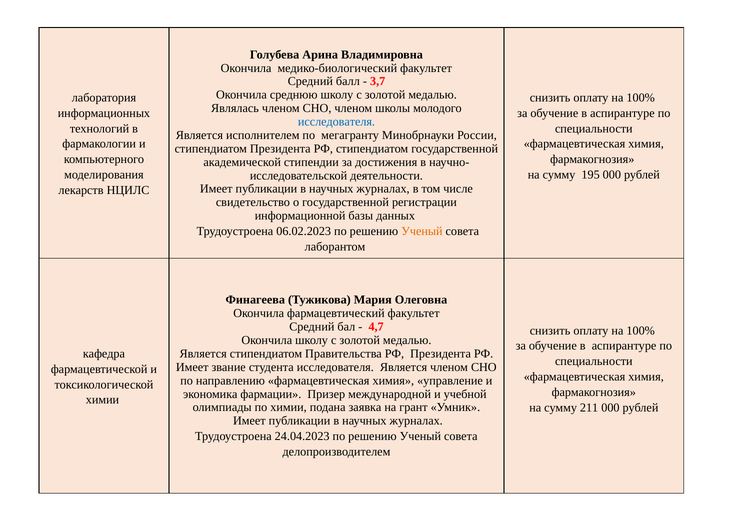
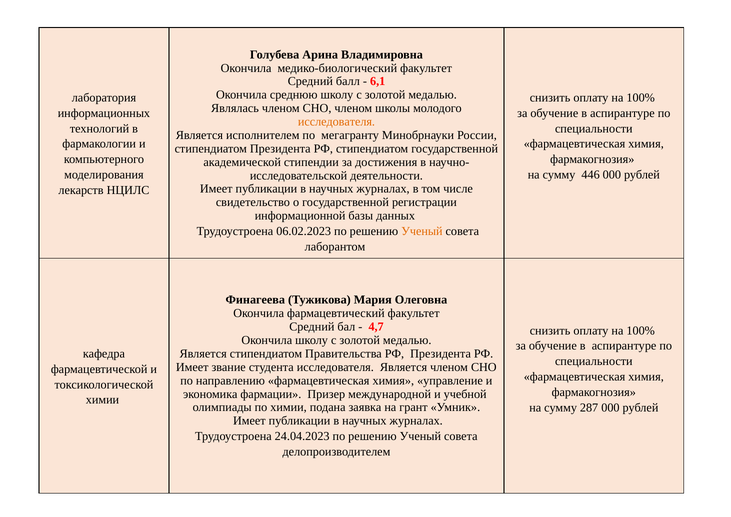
3,7: 3,7 -> 6,1 (378, 81)
исследователя colour: blue -> orange (336, 122)
195: 195 -> 446 (591, 175)
211: 211 -> 287 (589, 408)
